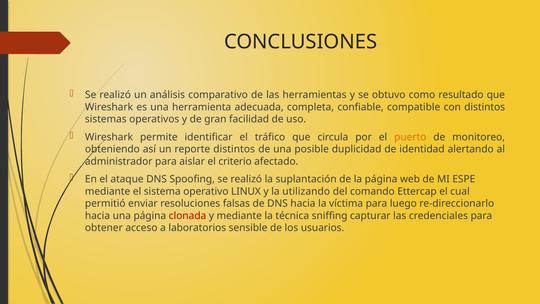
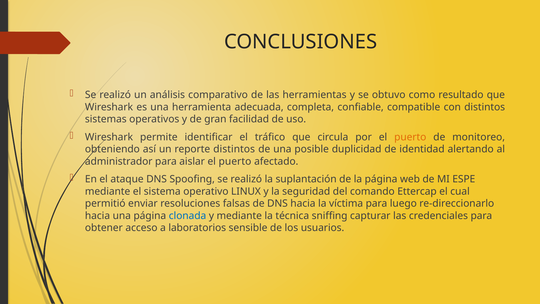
aislar el criterio: criterio -> puerto (235, 161)
utilizando: utilizando -> seguridad (306, 191)
clonada colour: red -> blue (188, 216)
